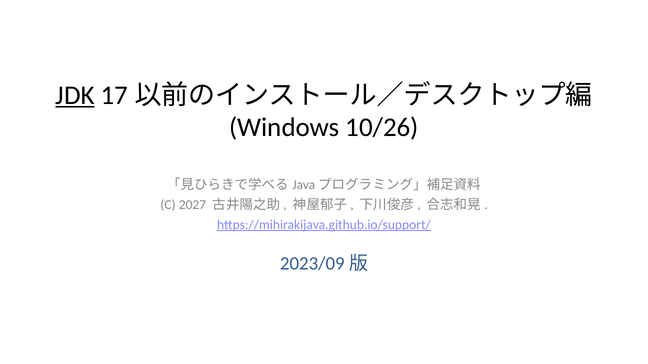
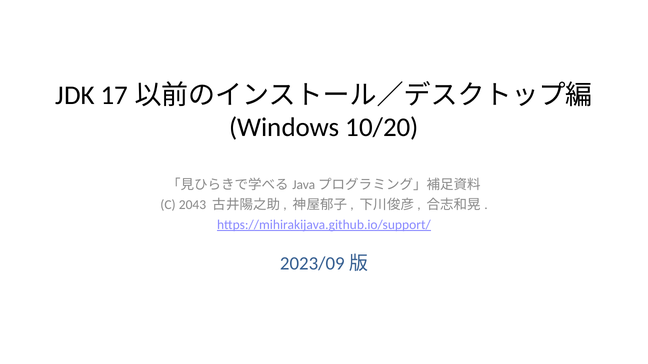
JDK underline: present -> none (75, 95)
10/26: 10/26 -> 10/20 (382, 128)
2027: 2027 -> 2043 (192, 205)
